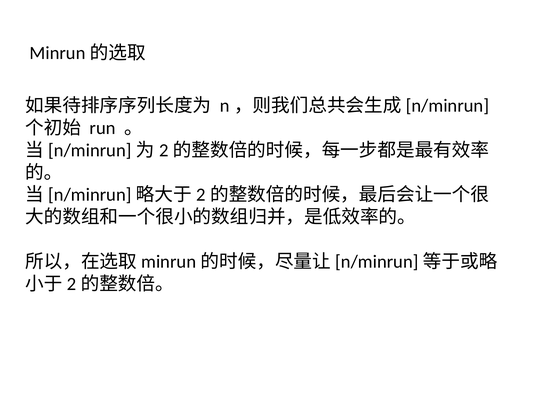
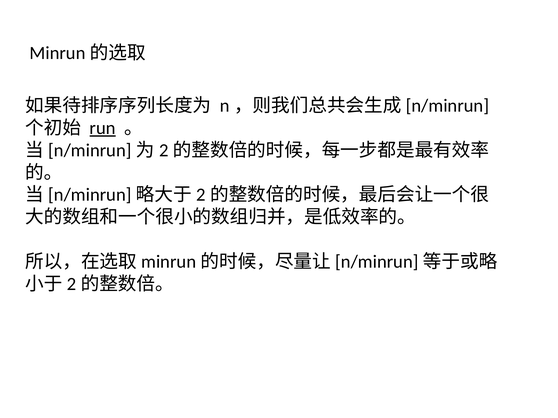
run underline: none -> present (103, 128)
